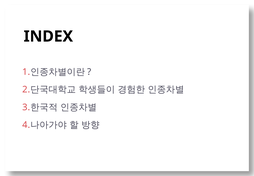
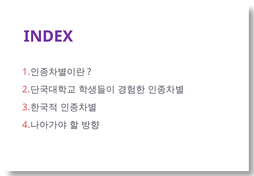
INDEX colour: black -> purple (48, 36)
